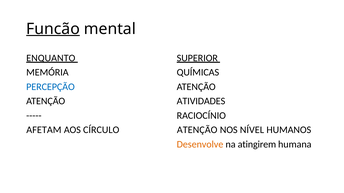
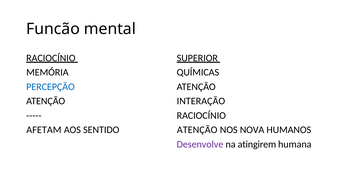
Funcão underline: present -> none (53, 29)
ENQUANTO: ENQUANTO -> RACIOCÍNIO (51, 58)
ATIVIDADES: ATIVIDADES -> INTERAÇÃO (201, 101)
CÍRCULO: CÍRCULO -> SENTIDO (101, 130)
NÍVEL: NÍVEL -> NOVA (252, 130)
Desenvolve colour: orange -> purple (200, 145)
